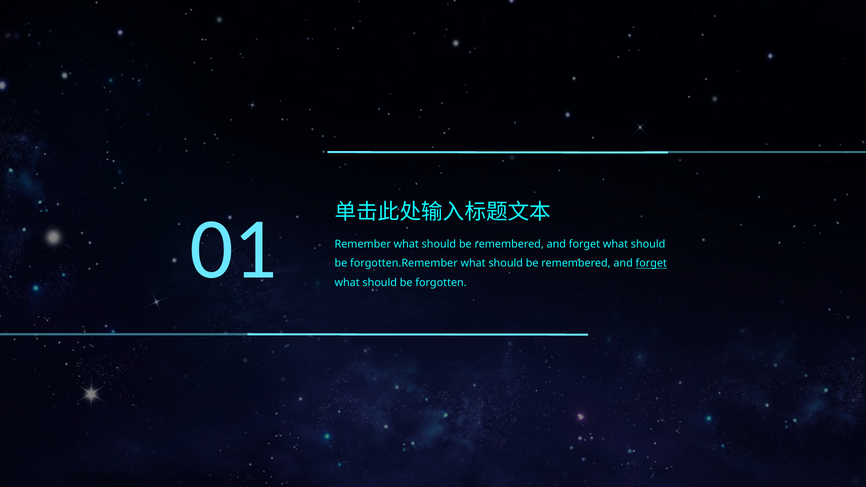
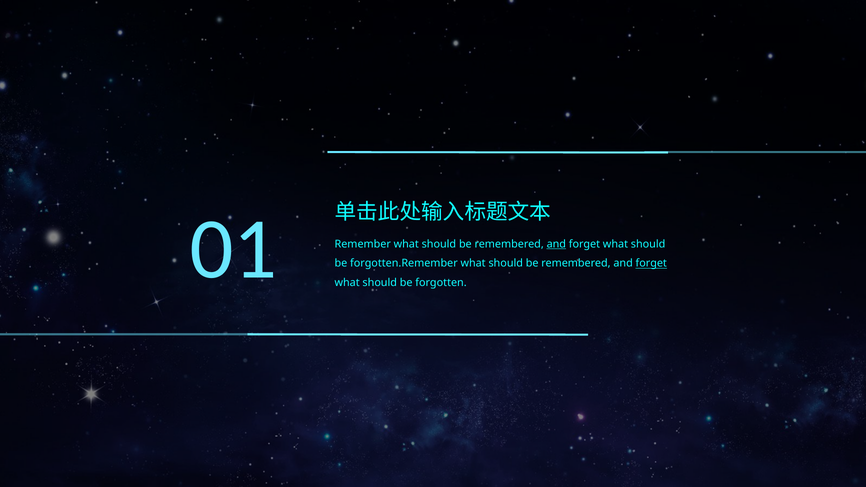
and underline: none -> present (556, 244)
